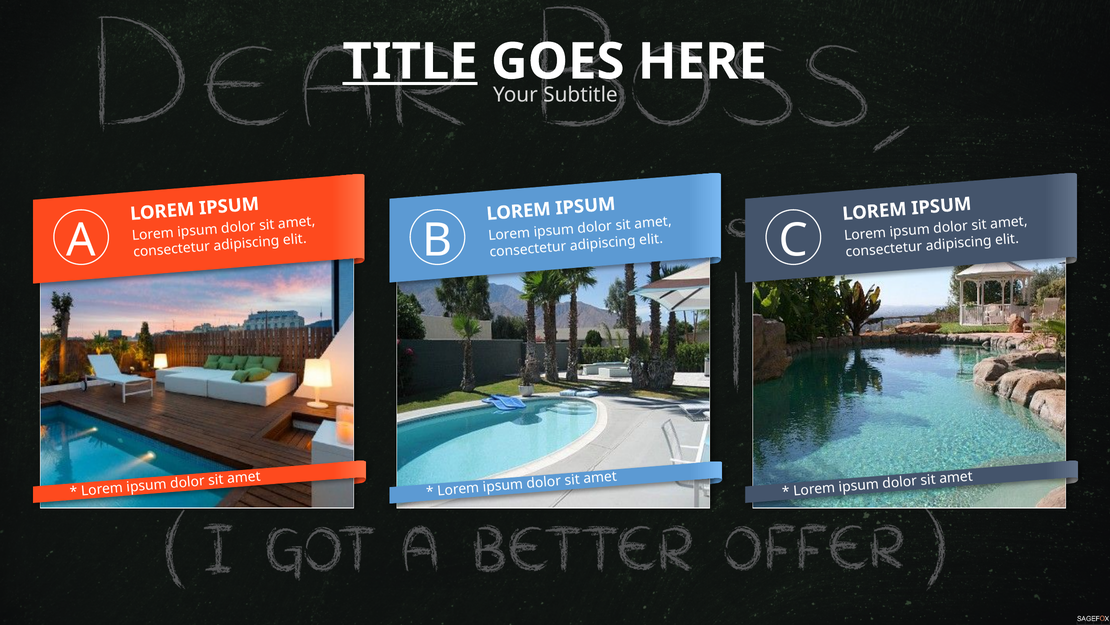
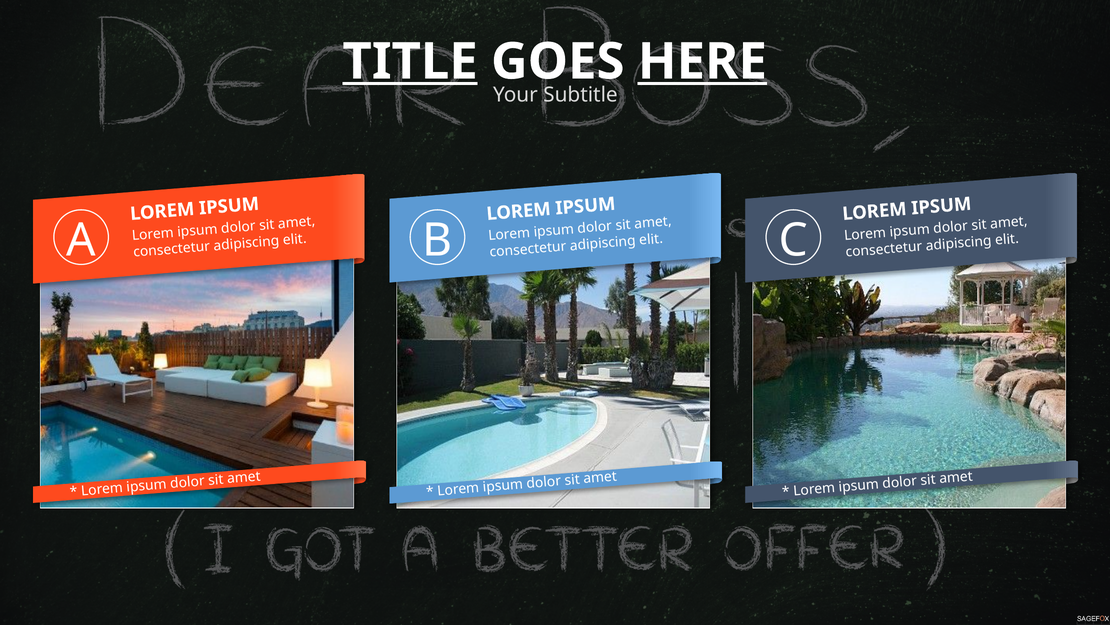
HERE underline: none -> present (702, 62)
